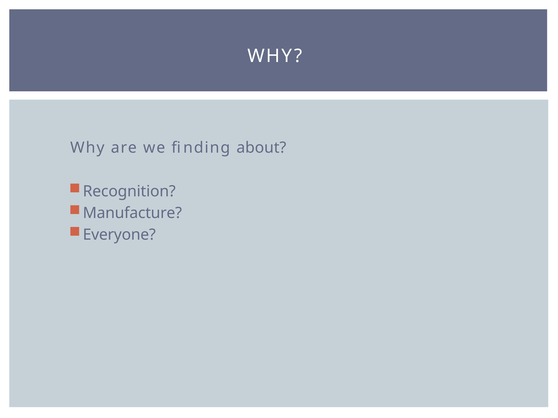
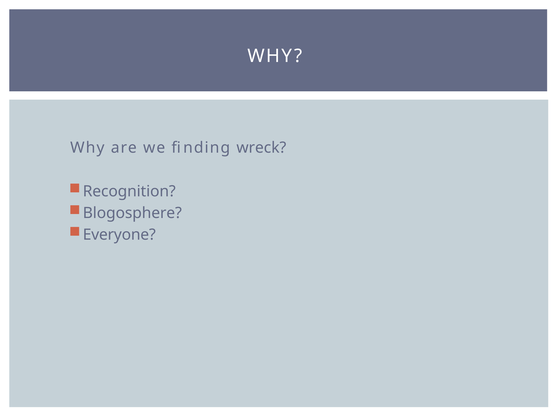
about: about -> wreck (261, 148)
Manufacture: Manufacture -> Blogosphere (132, 213)
